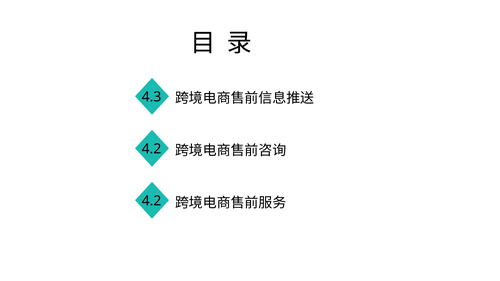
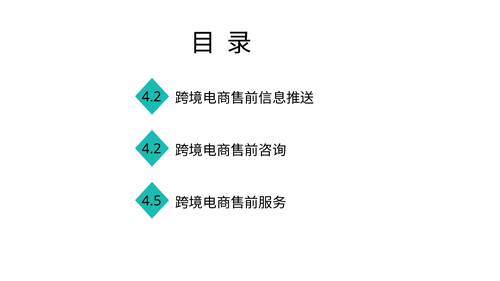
4.3: 4.3 -> 4.2 (152, 97)
4.2: 4.2 -> 4.5 (152, 201)
